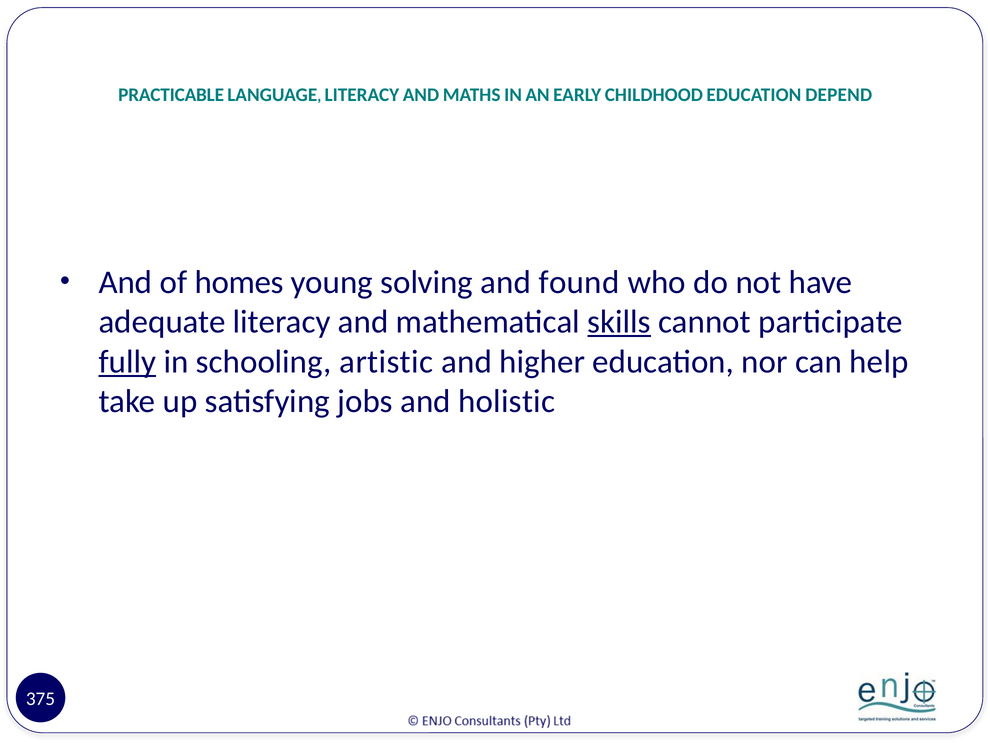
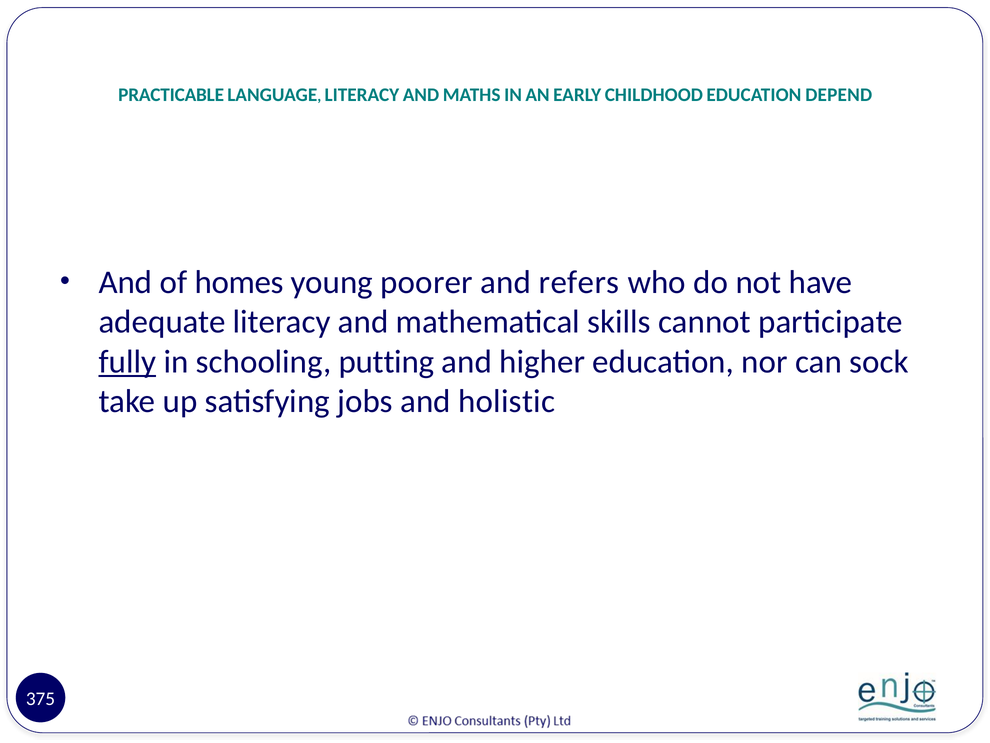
solving: solving -> poorer (427, 282)
found: found -> refers (579, 282)
skills underline: present -> none (619, 322)
artistic: artistic -> putting (387, 361)
help: help -> sock (879, 361)
